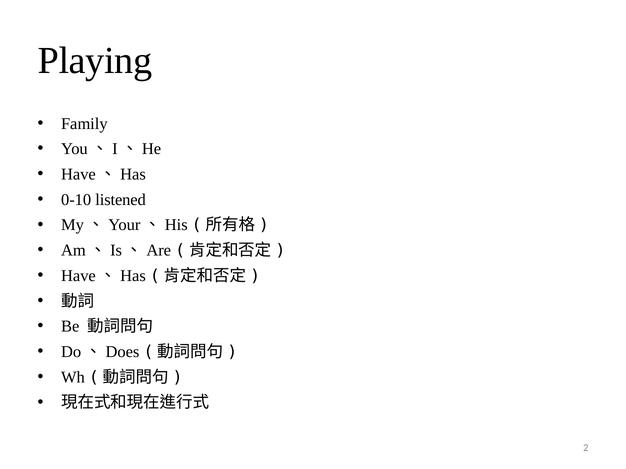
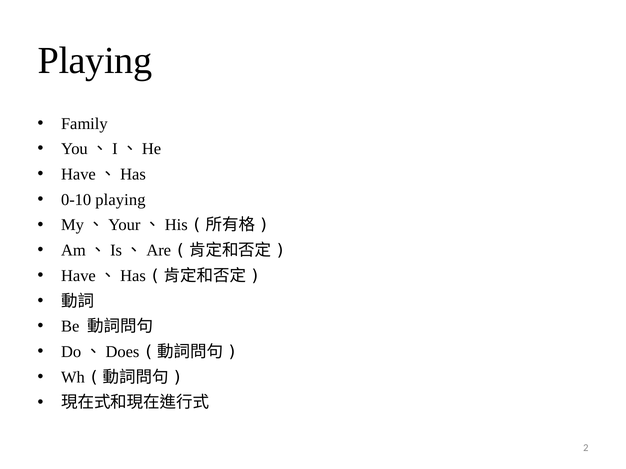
0-10 listened: listened -> playing (120, 200)
